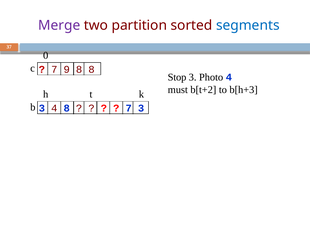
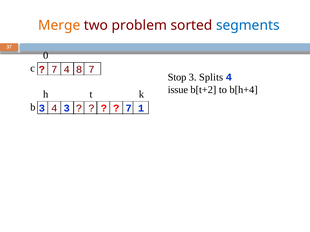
Merge colour: purple -> orange (59, 26)
partition: partition -> problem (139, 26)
7 9: 9 -> 4 (67, 70)
8 8: 8 -> 7 (92, 70)
Photo: Photo -> Splits (211, 78)
must: must -> issue (178, 90)
b[h+3: b[h+3 -> b[h+4 (244, 90)
4 8: 8 -> 3 (67, 108)
7 3: 3 -> 1 (141, 108)
